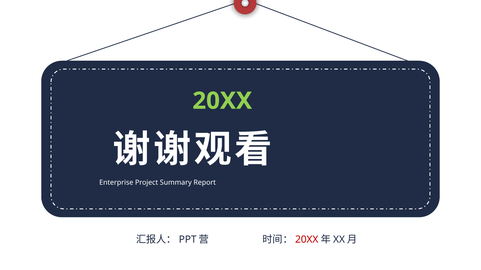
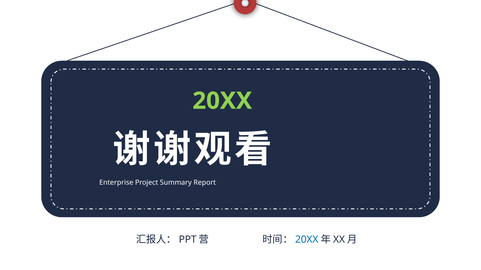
20XX colour: red -> blue (307, 240)
